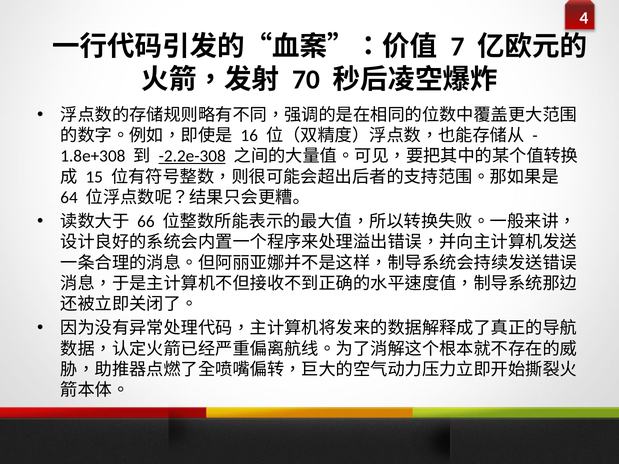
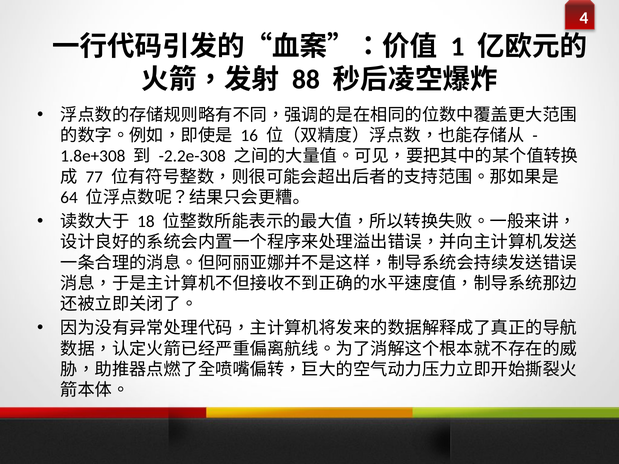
7: 7 -> 1 (457, 47)
70: 70 -> 88 (306, 80)
-2.2e-308 underline: present -> none (192, 156)
15: 15 -> 77 (94, 177)
66: 66 -> 18 (146, 222)
